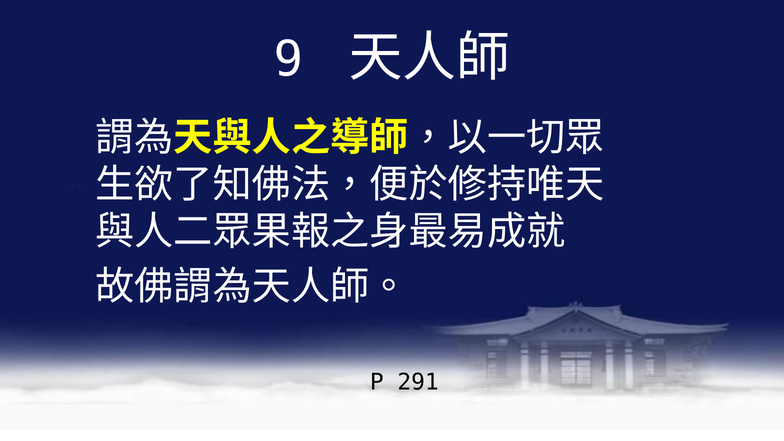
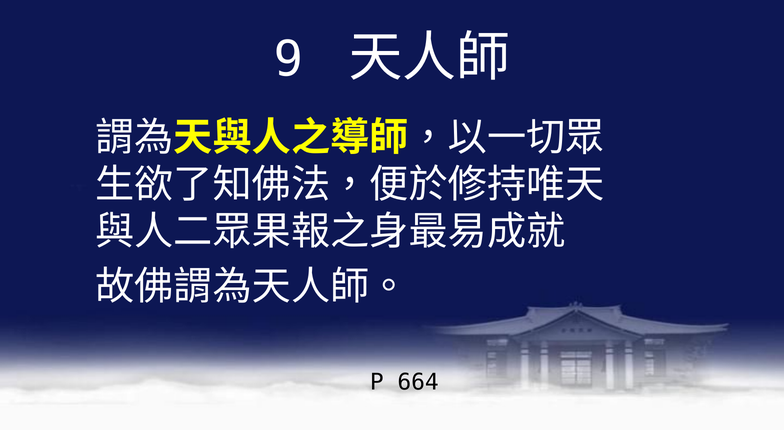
291: 291 -> 664 (418, 382)
